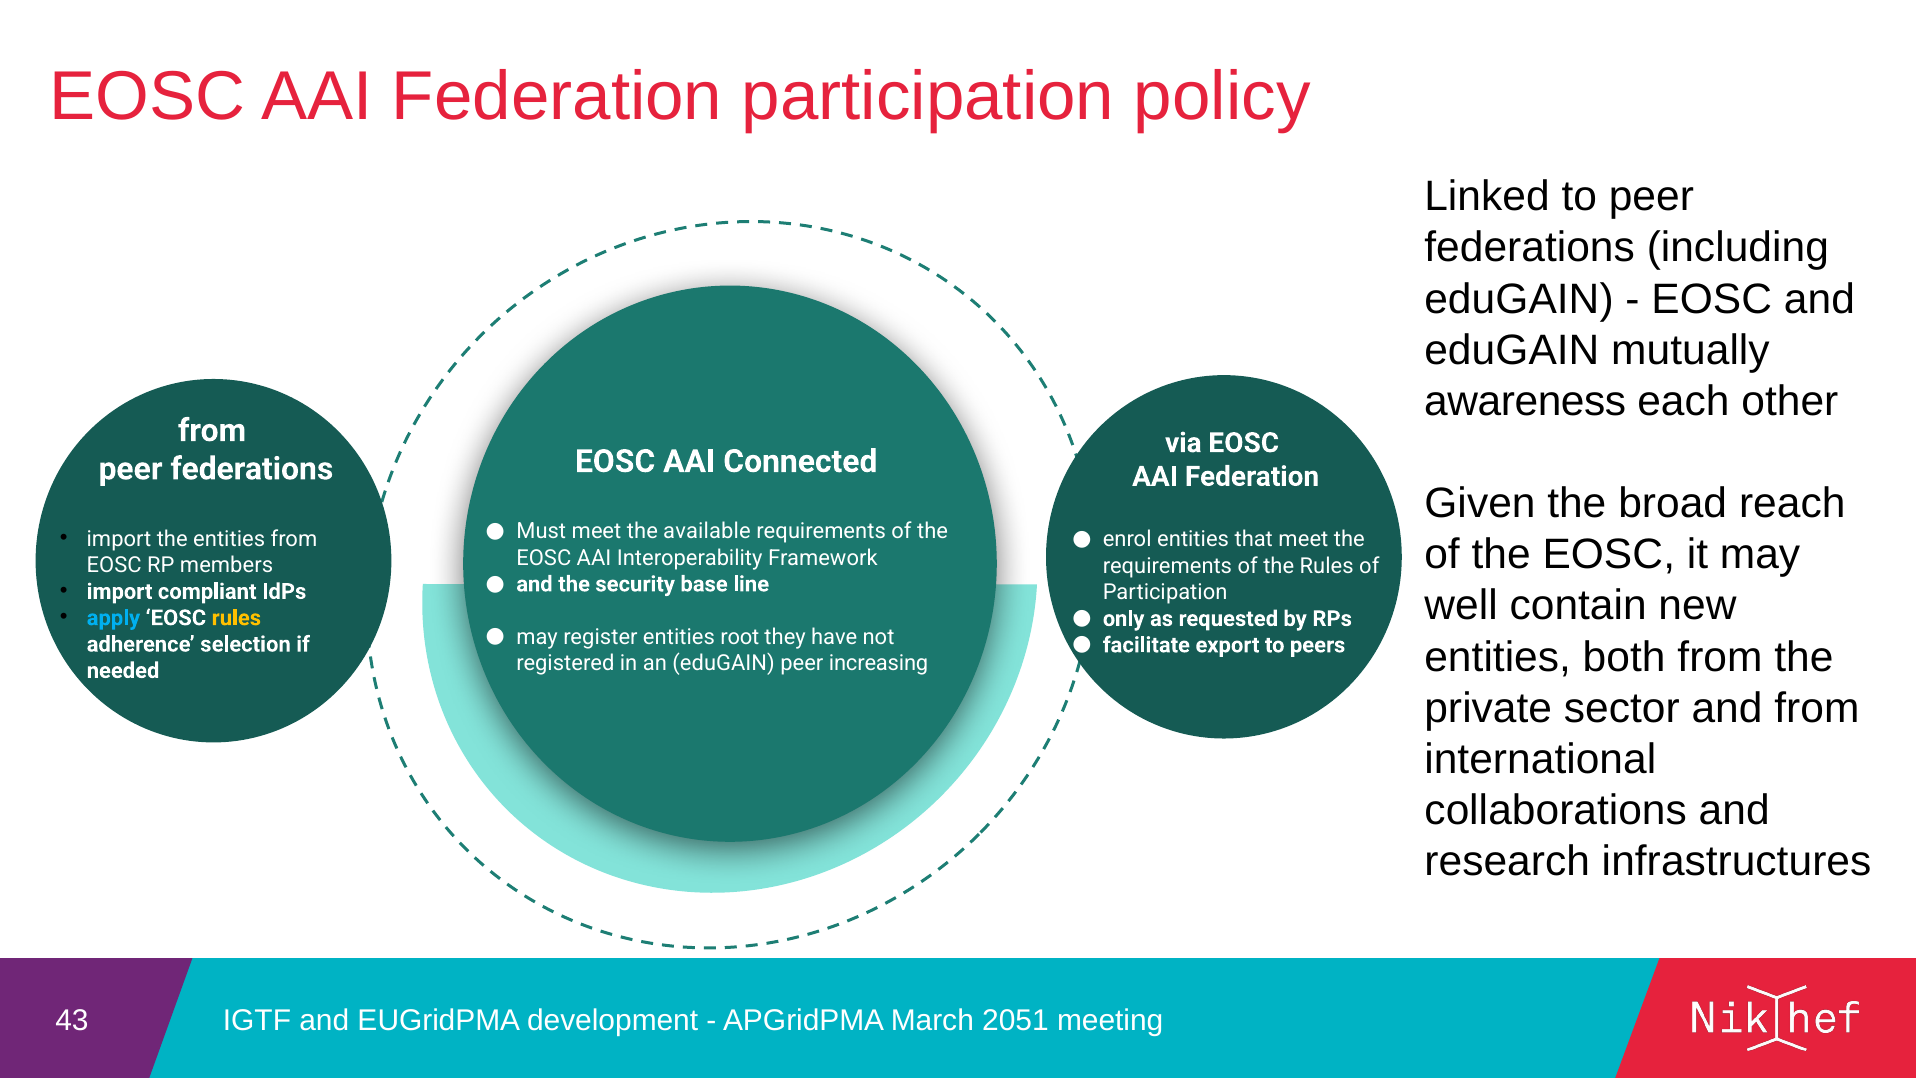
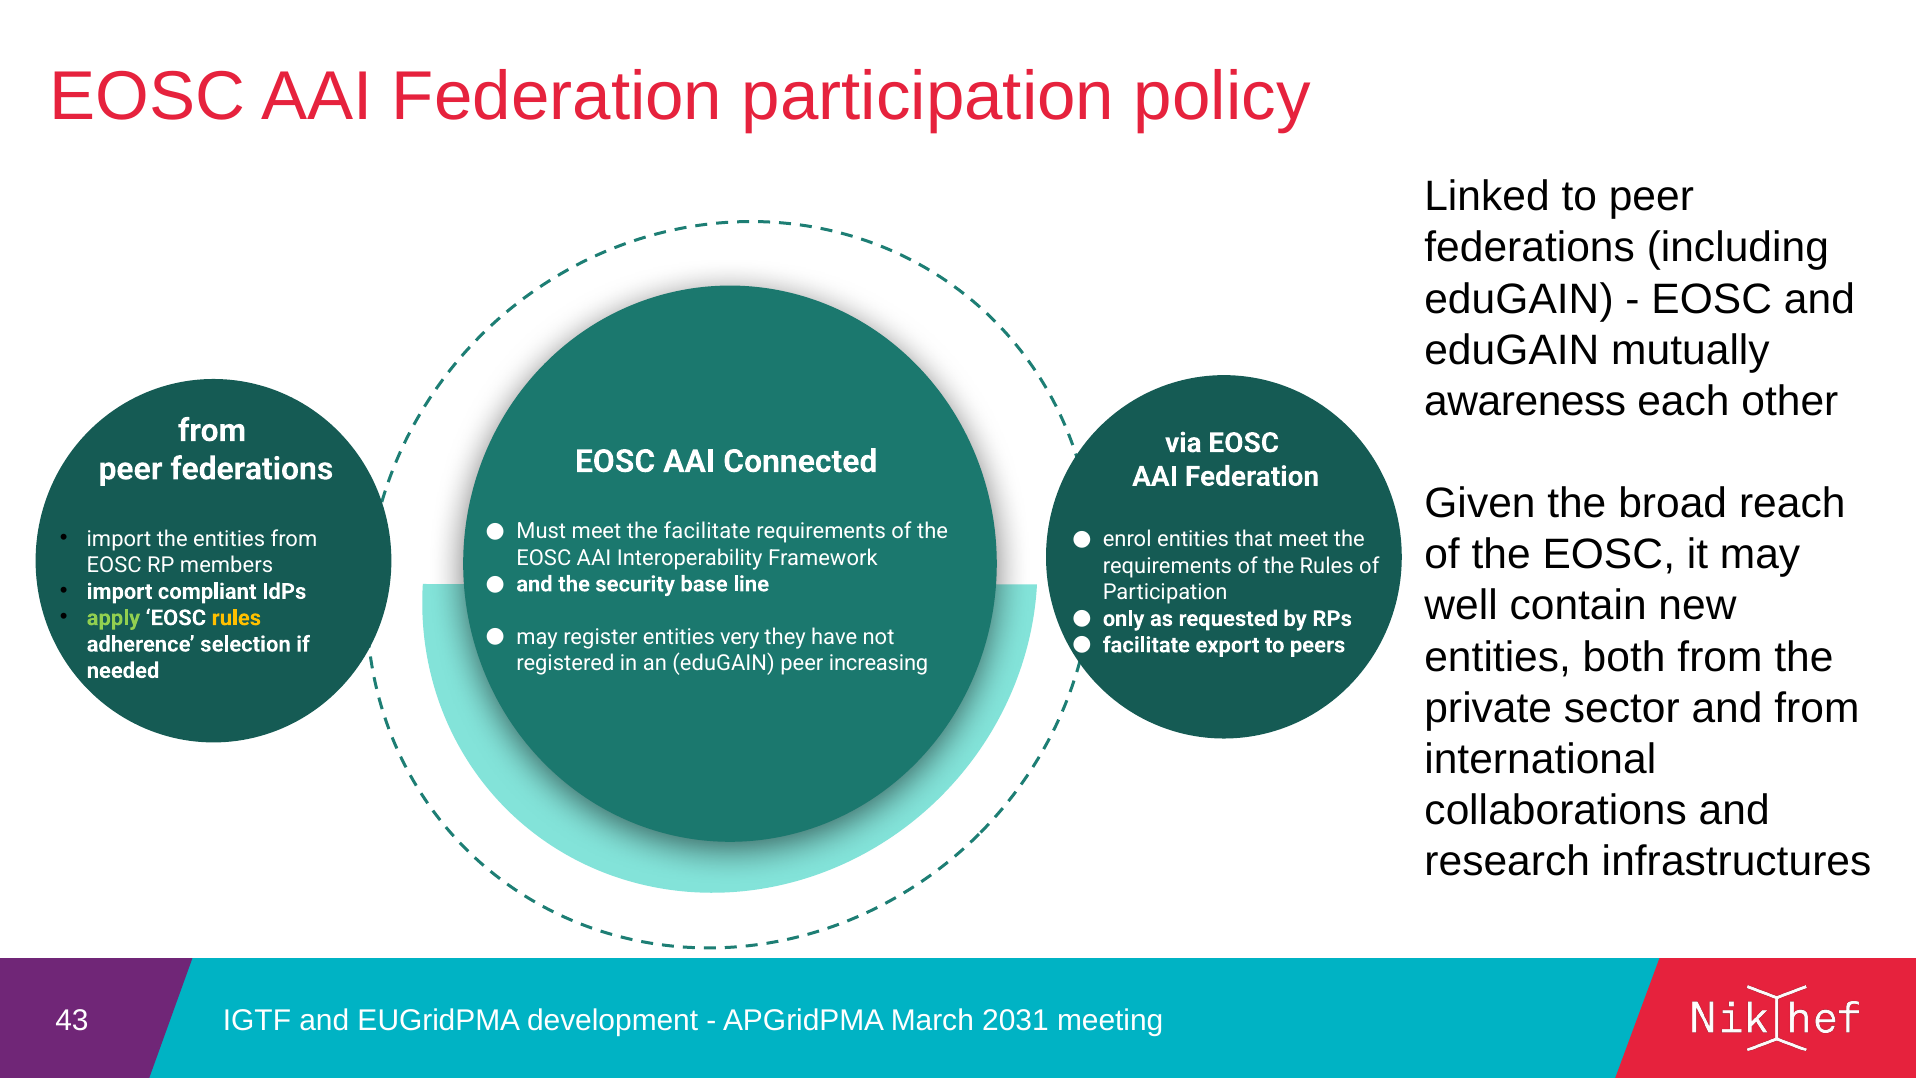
the available: available -> facilitate (707, 531)
apply colour: light blue -> light green (113, 618)
root: root -> very (740, 637)
2051: 2051 -> 2031 (1015, 1020)
